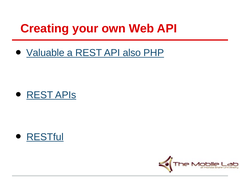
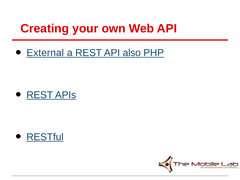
Valuable: Valuable -> External (45, 53)
